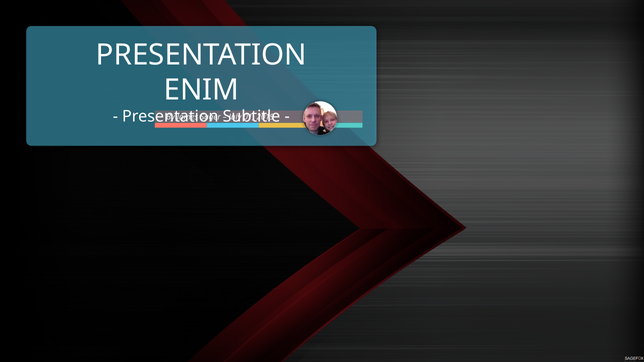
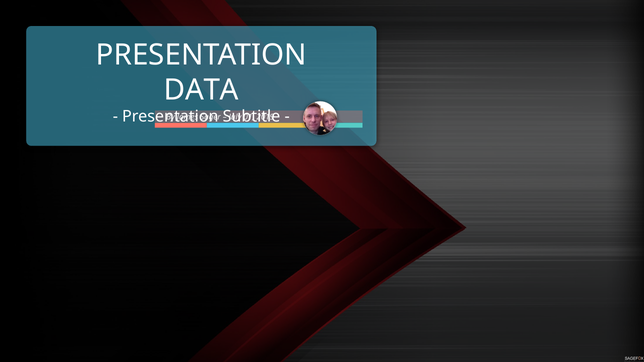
ENIM: ENIM -> DATA (201, 90)
